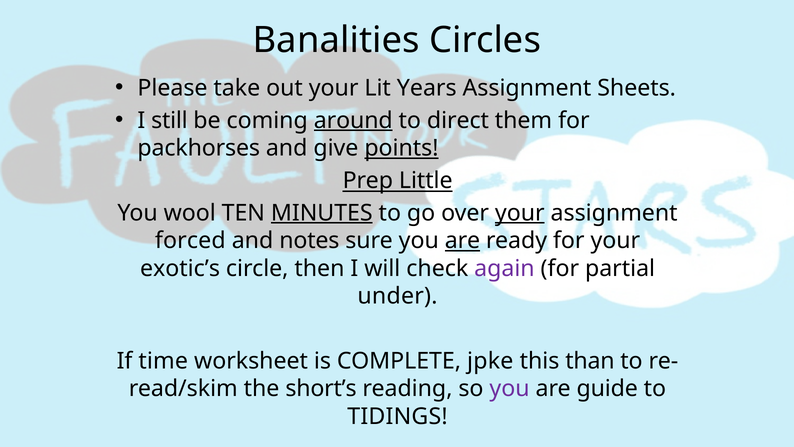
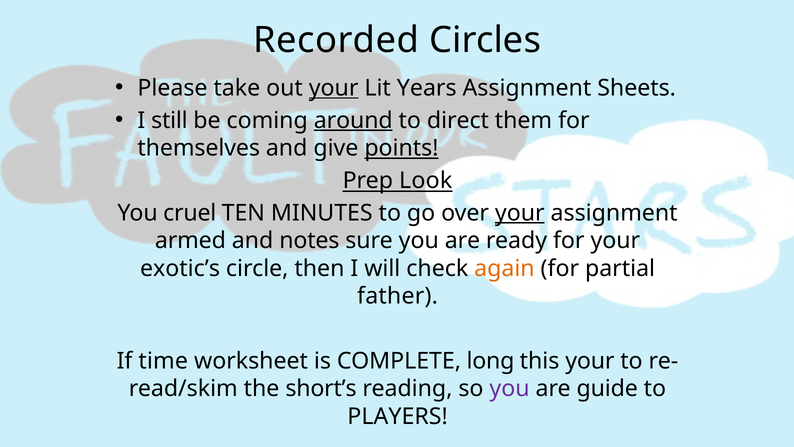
Banalities: Banalities -> Recorded (336, 40)
your underline: none -> present (334, 88)
packhorses: packhorses -> themselves (199, 148)
Little: Little -> Look (426, 180)
wool: wool -> cruel (190, 213)
MINUTES underline: present -> none (322, 213)
forced: forced -> armed (190, 241)
are underline: present -> none (462, 241)
again colour: purple -> orange (504, 268)
under: under -> father (397, 296)
jpke: jpke -> long (490, 361)
this than: than -> your (590, 361)
TIDINGS: TIDINGS -> PLAYERS (398, 416)
